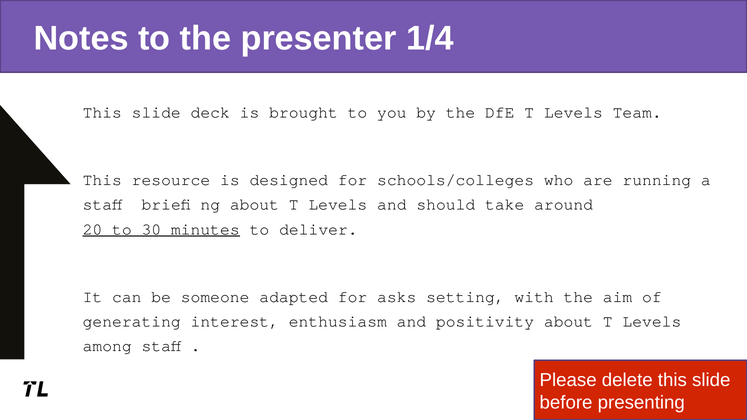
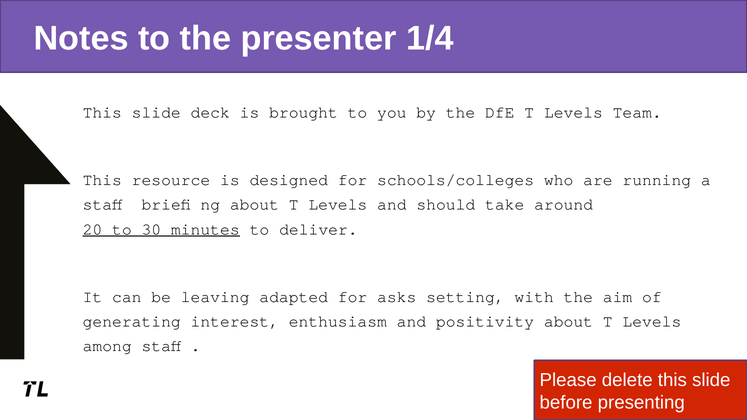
someone: someone -> leaving (215, 297)
